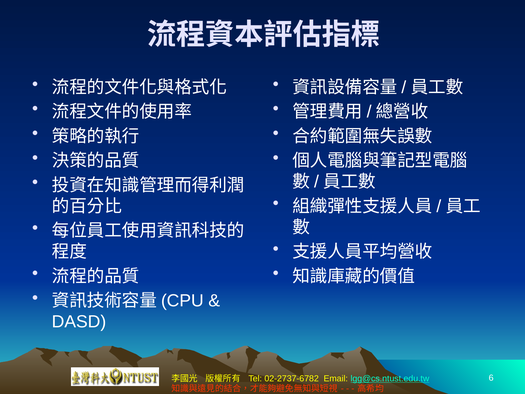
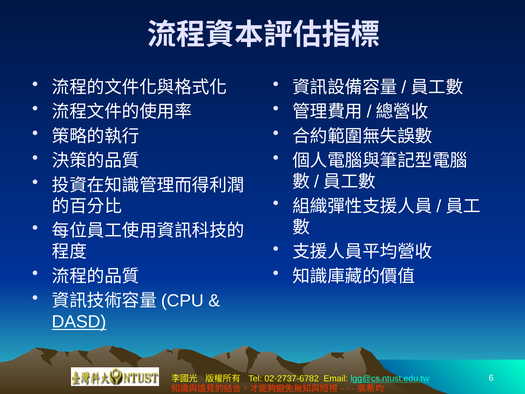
DASD underline: none -> present (79, 322)
